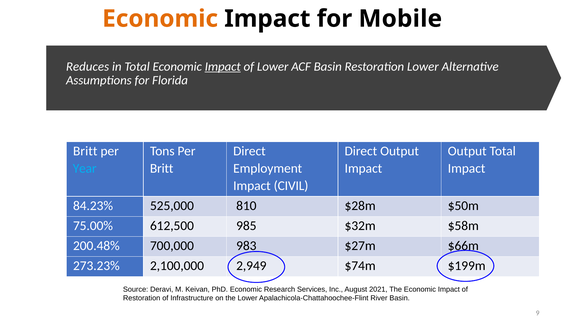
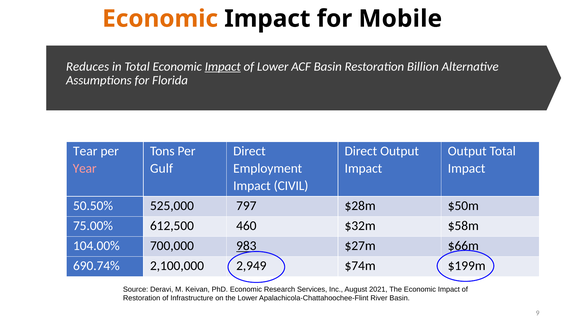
Restoration Lower: Lower -> Billion (423, 67)
Britt: Britt -> Tear (85, 151)
Year colour: light blue -> pink (85, 169)
Britt: Britt -> Gulf (162, 169)
84.23%: 84.23% -> 50.50% (93, 206)
810: 810 -> 797 (246, 206)
985: 985 -> 460 (246, 226)
200.48%: 200.48% -> 104.00% (96, 246)
983 underline: none -> present (246, 246)
273.23%: 273.23% -> 690.74% (96, 266)
